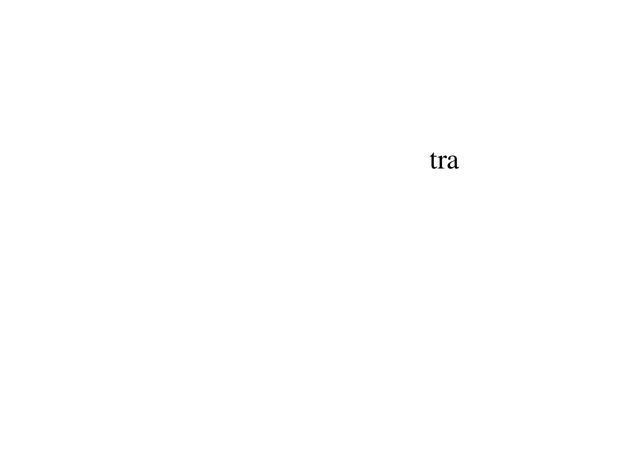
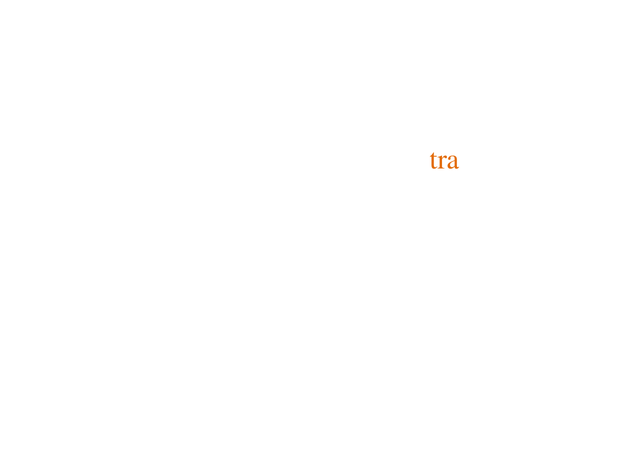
tra colour: black -> orange (445, 160)
